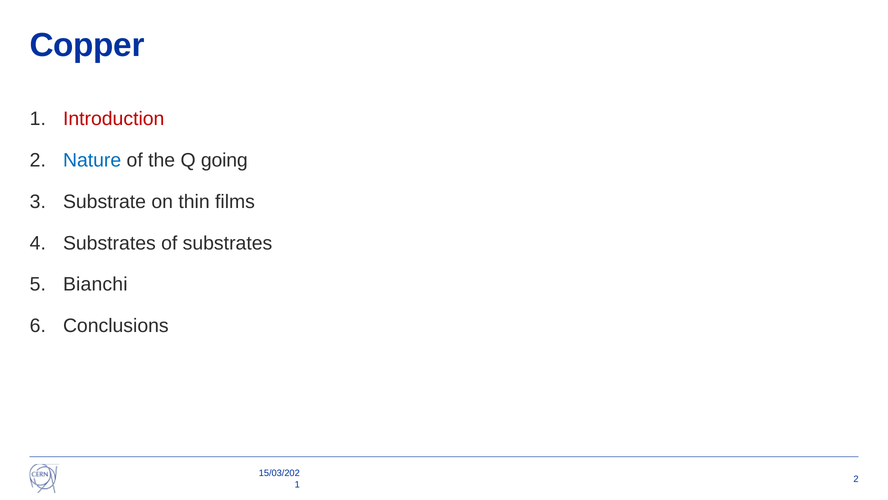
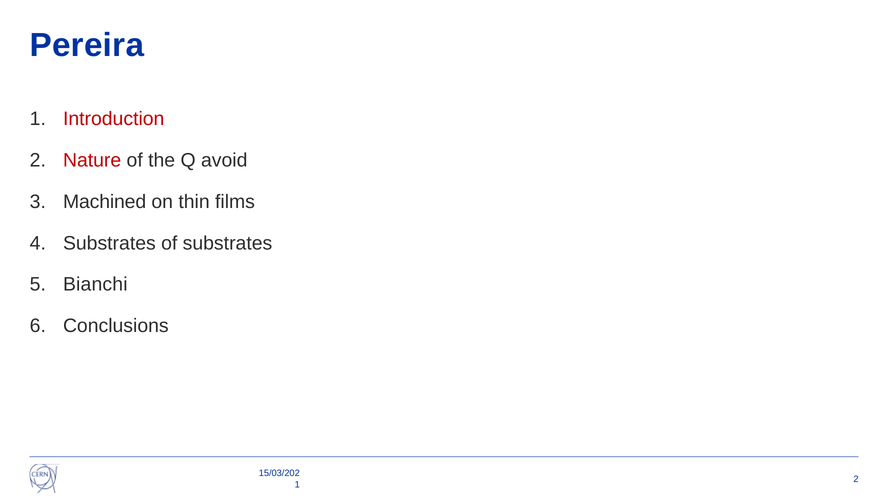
Copper: Copper -> Pereira (87, 45)
Nature colour: blue -> red (92, 160)
going: going -> avoid (224, 160)
Substrate: Substrate -> Machined (105, 202)
